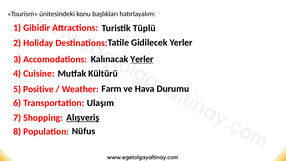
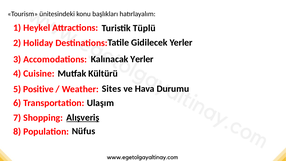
Gibidir: Gibidir -> Heykel (37, 28)
Yerler underline: present -> none (142, 59)
Farm: Farm -> Sites (111, 89)
